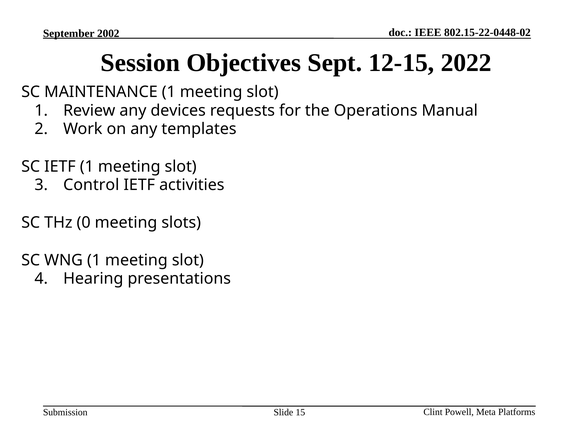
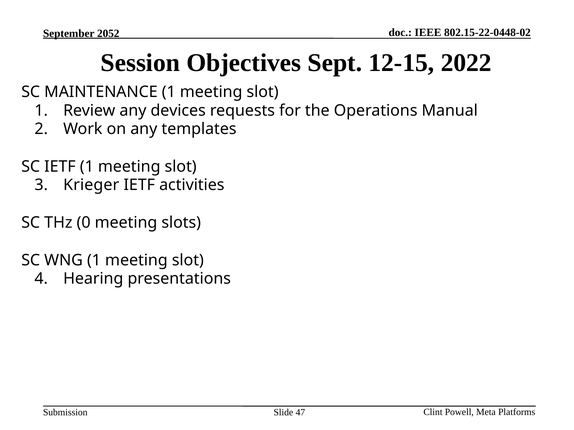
2002: 2002 -> 2052 (108, 33)
Control: Control -> Krieger (91, 185)
15: 15 -> 47 (300, 413)
